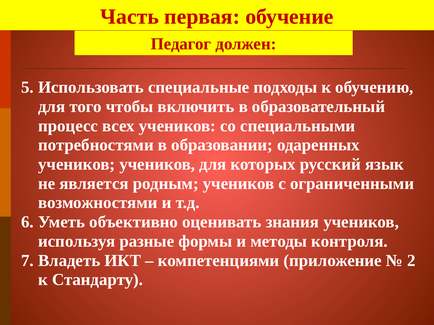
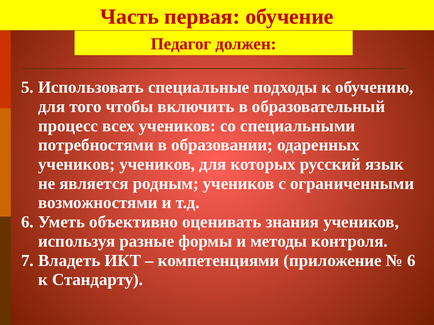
2: 2 -> 6 (411, 261)
